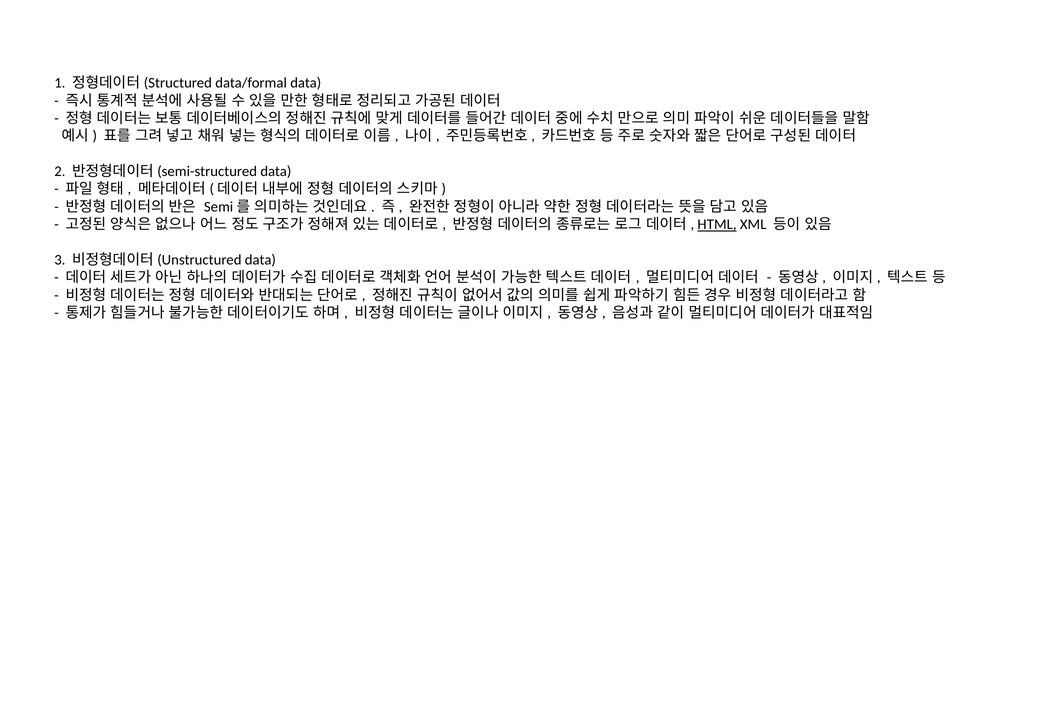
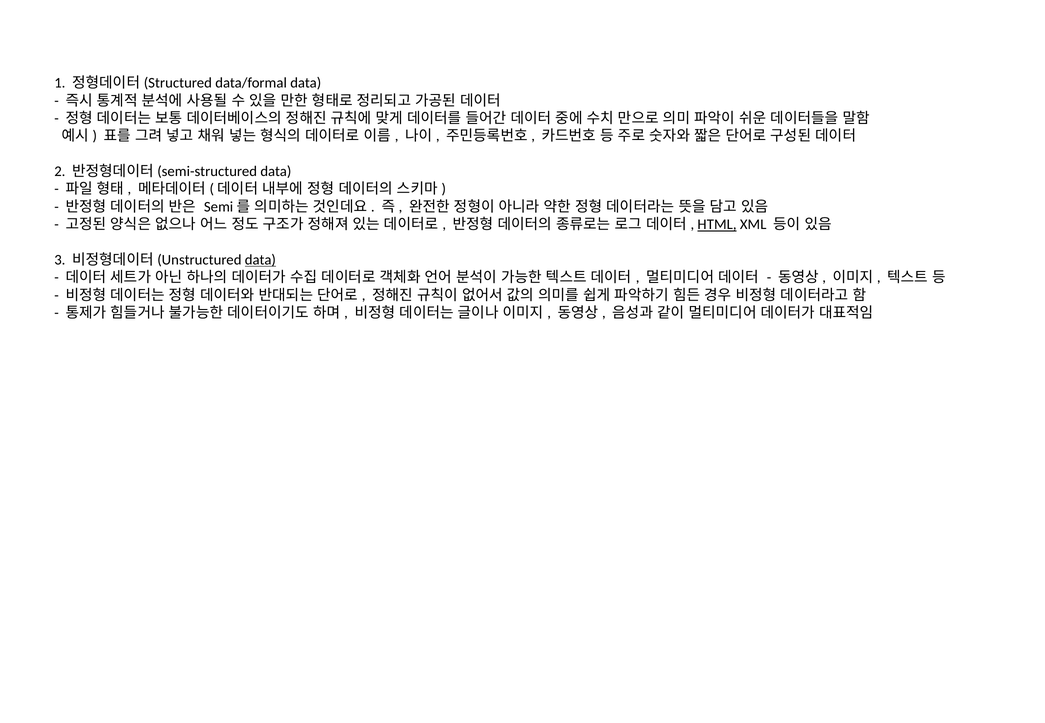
data underline: none -> present (260, 260)
